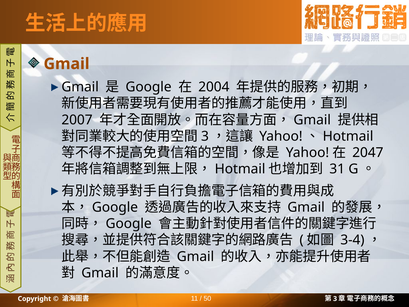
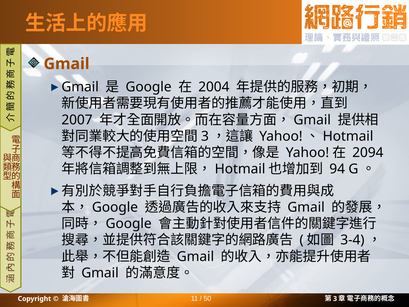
2047: 2047 -> 2094 (368, 152)
31: 31 -> 94 (337, 169)
